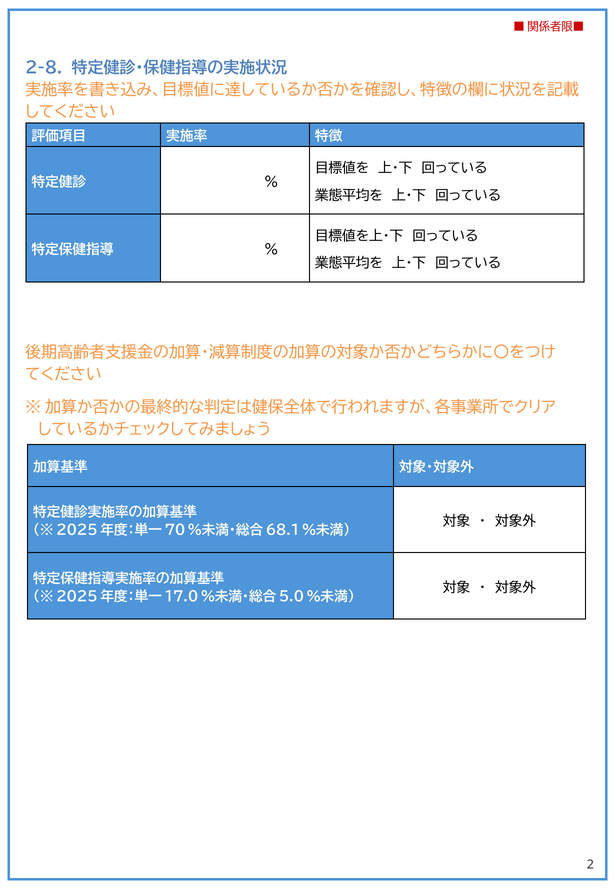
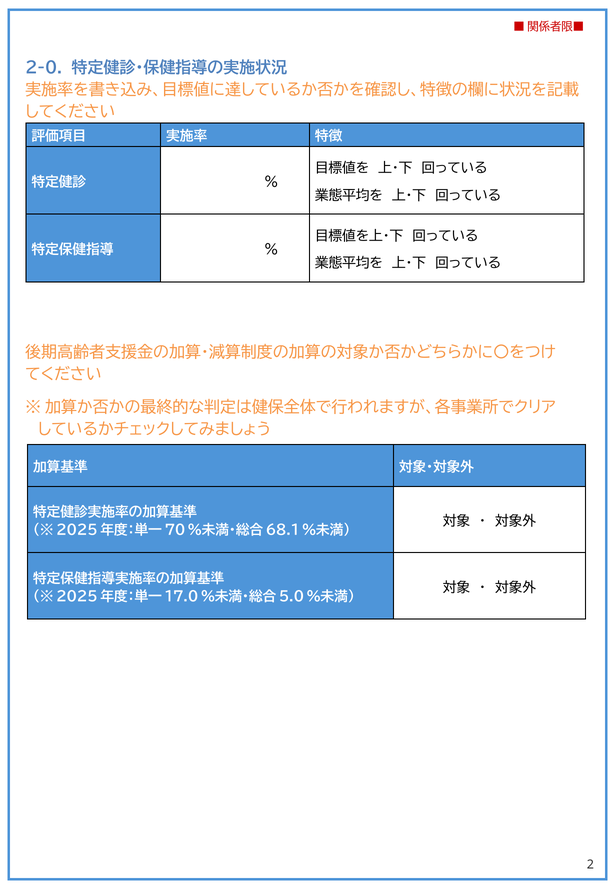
2-8: 2-8 -> 2-0 (44, 68)
